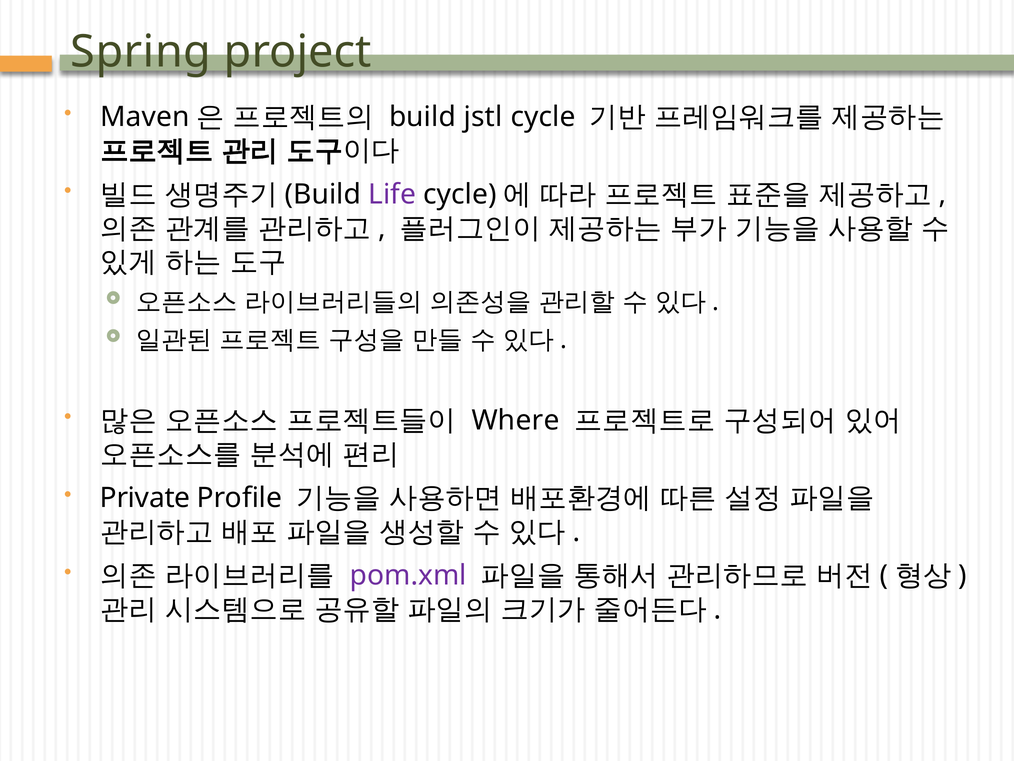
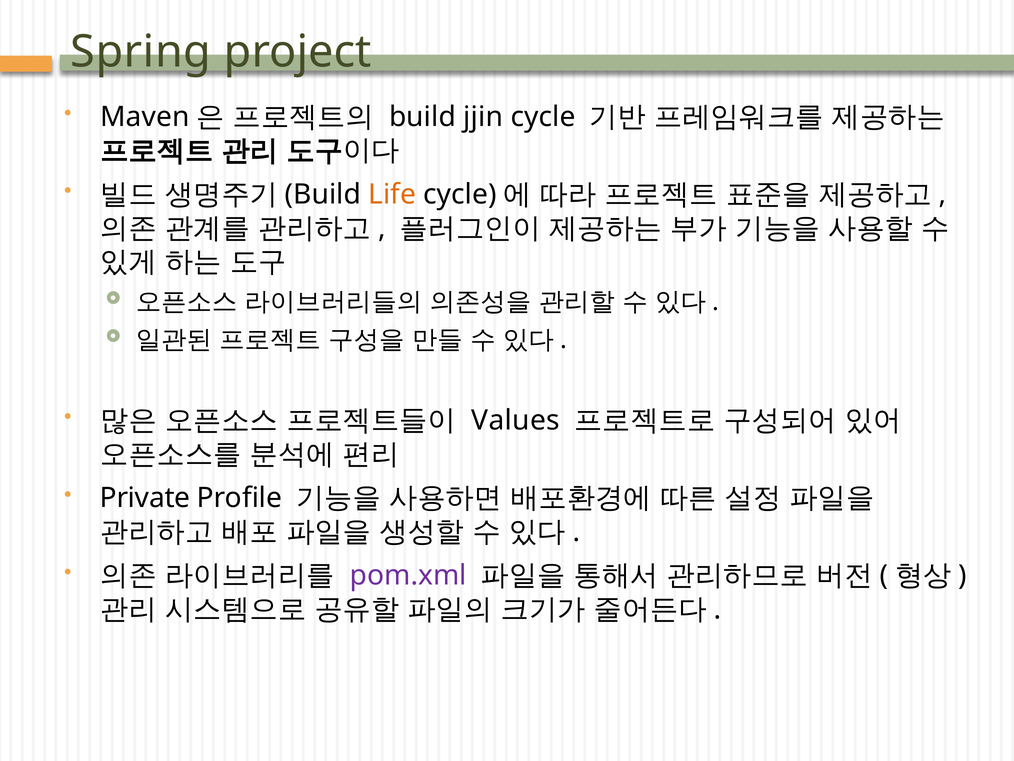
jstl: jstl -> jjin (483, 117)
Life colour: purple -> orange (392, 194)
Where: Where -> Values (516, 420)
